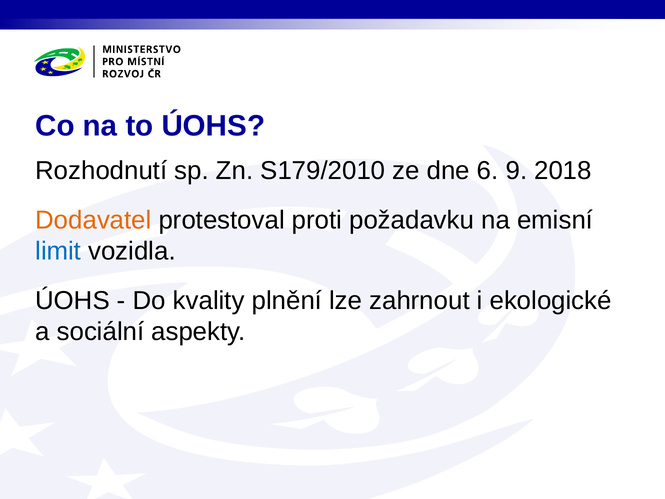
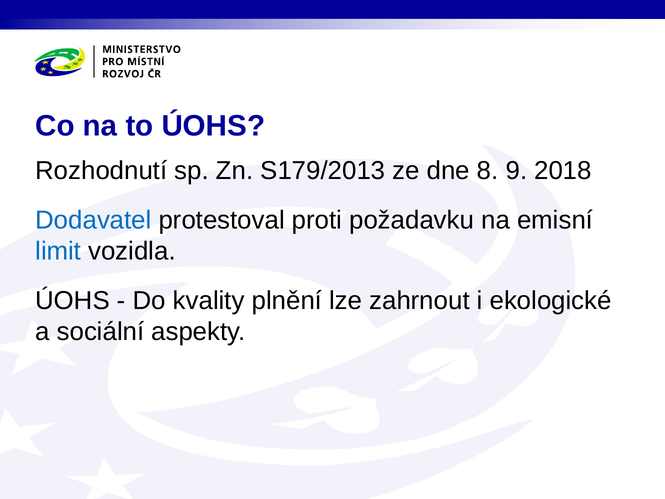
S179/2010: S179/2010 -> S179/2013 (323, 170)
6: 6 -> 8 (488, 170)
Dodavatel colour: orange -> blue (93, 220)
